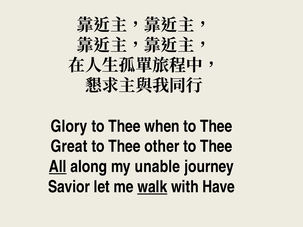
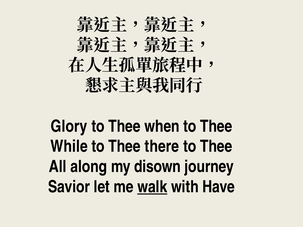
Great: Great -> While (69, 147)
other: other -> there (162, 147)
All underline: present -> none (58, 167)
unable: unable -> disown (158, 167)
